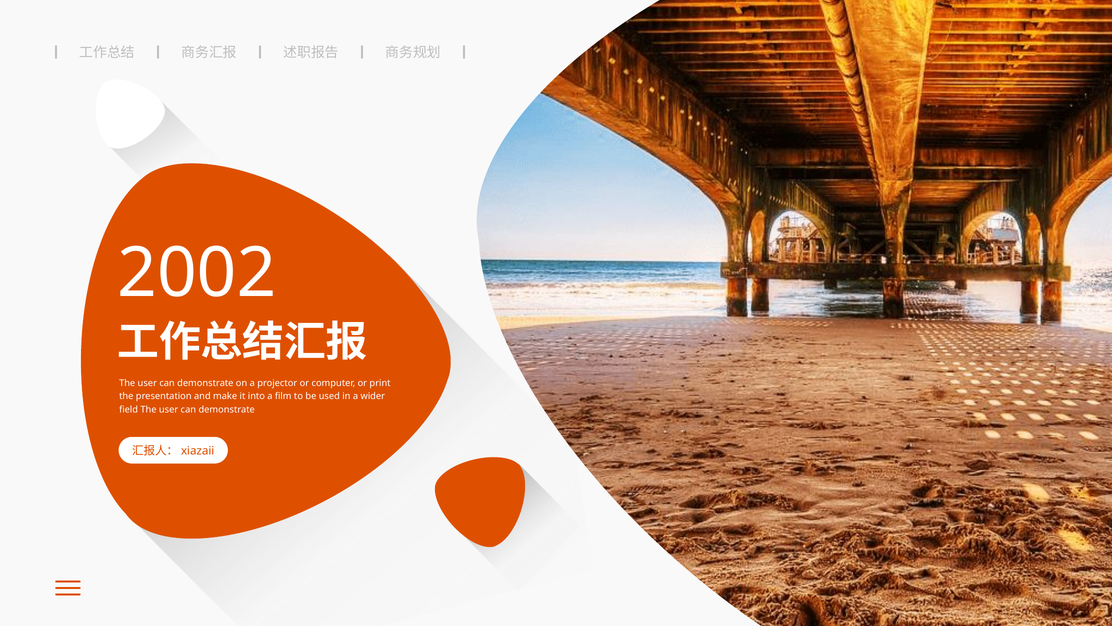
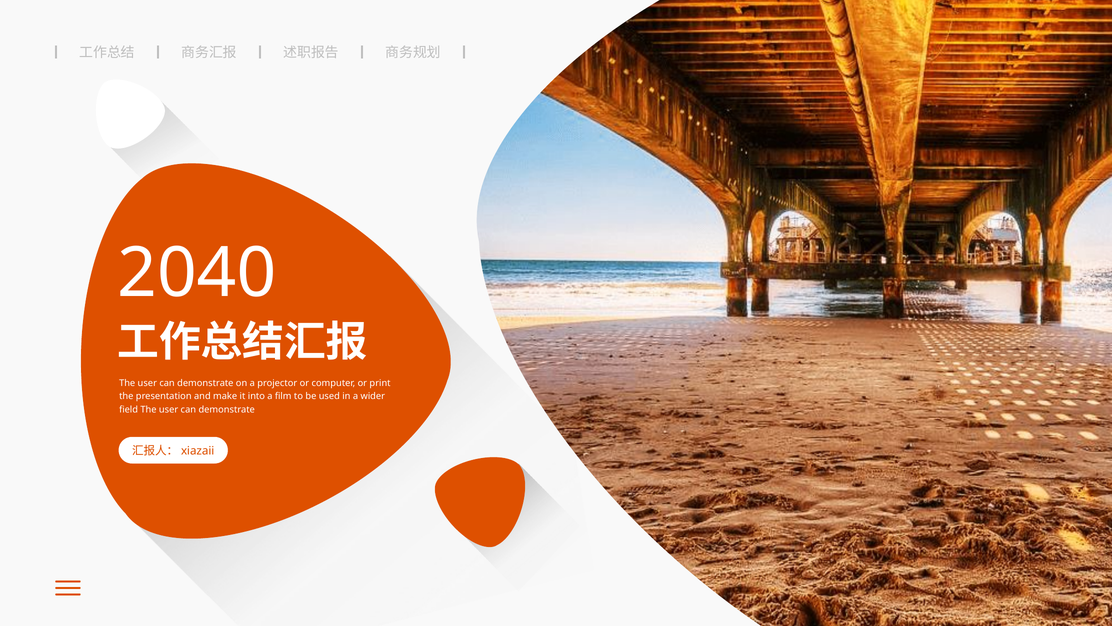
2002: 2002 -> 2040 (197, 273)
